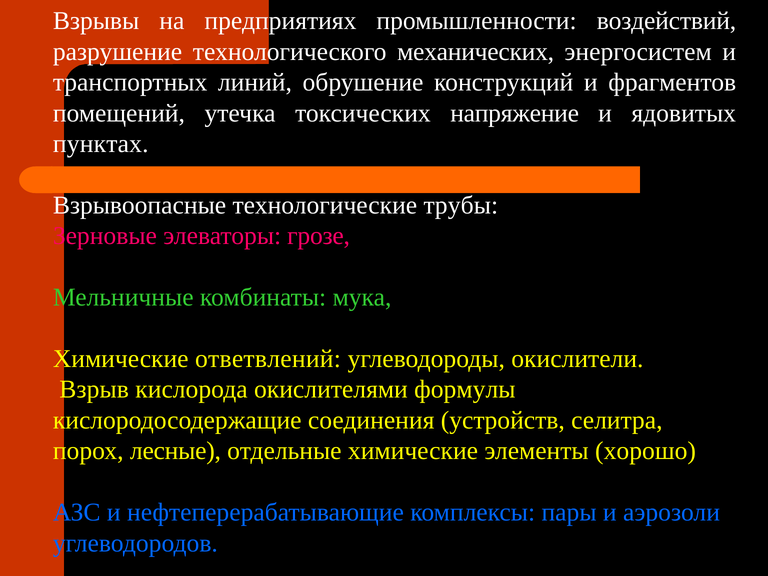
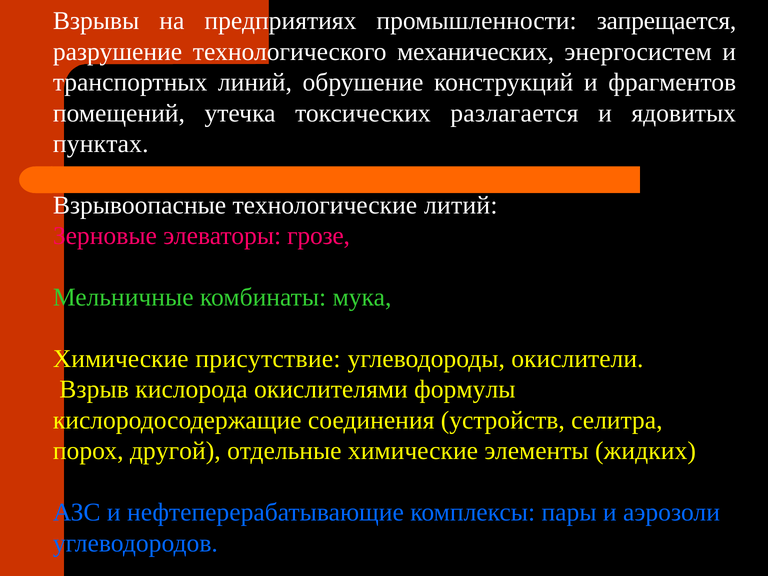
воздействий: воздействий -> запрещается (667, 21)
напряжение: напряжение -> разлагается (514, 113)
трубы: трубы -> литий (461, 205)
ответвлений: ответвлений -> присутствие (268, 359)
лесные: лесные -> другой (175, 451)
хорошо: хорошо -> жидких (646, 451)
